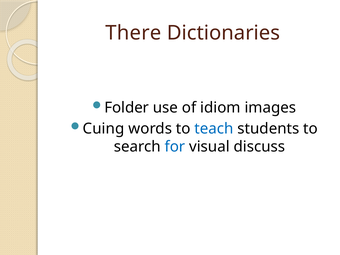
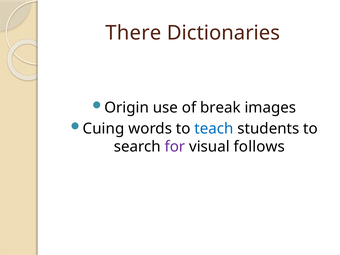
Folder: Folder -> Origin (127, 108)
idiom: idiom -> break (220, 108)
for colour: blue -> purple (175, 147)
discuss: discuss -> follows (259, 147)
